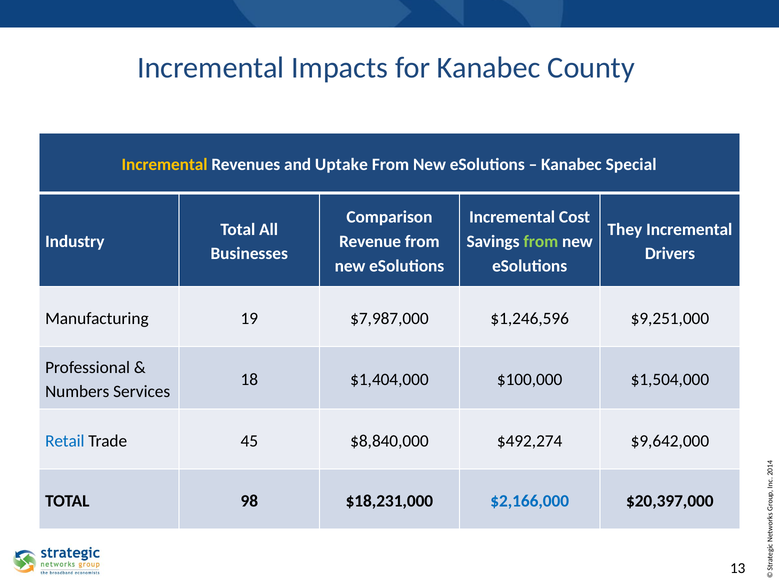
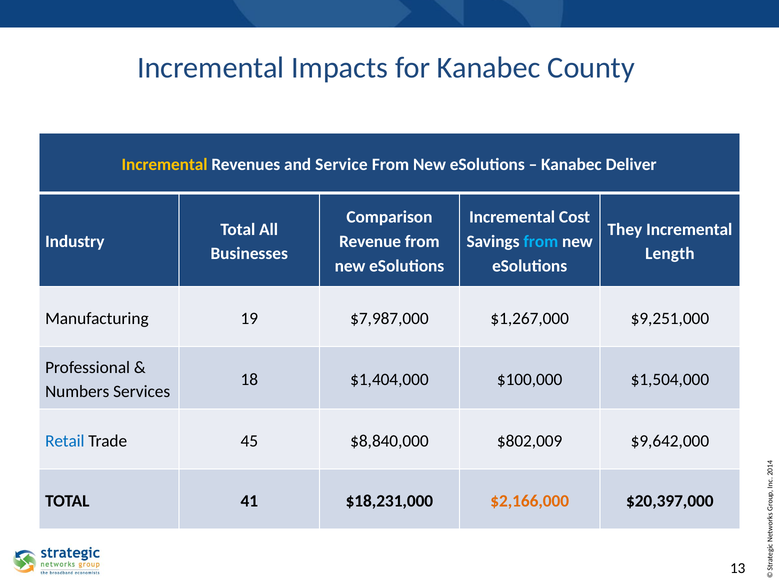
Uptake: Uptake -> Service (341, 165)
Special: Special -> Deliver (631, 165)
from colour: light green -> light blue (541, 242)
Drivers: Drivers -> Length (670, 254)
$1,246,596: $1,246,596 -> $1,267,000 (530, 318)
$492,274: $492,274 -> $802,009 (530, 441)
98: 98 -> 41 (249, 501)
$2,166,000 colour: blue -> orange (530, 501)
